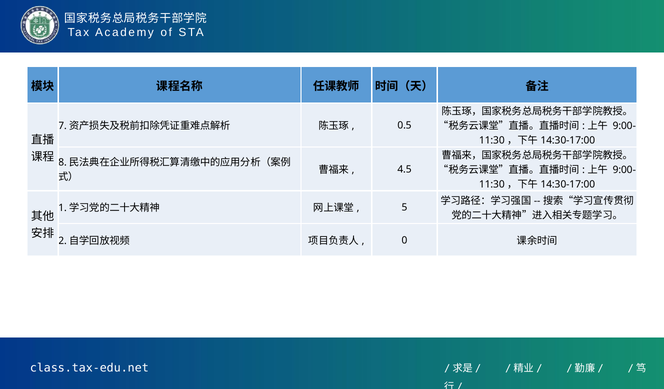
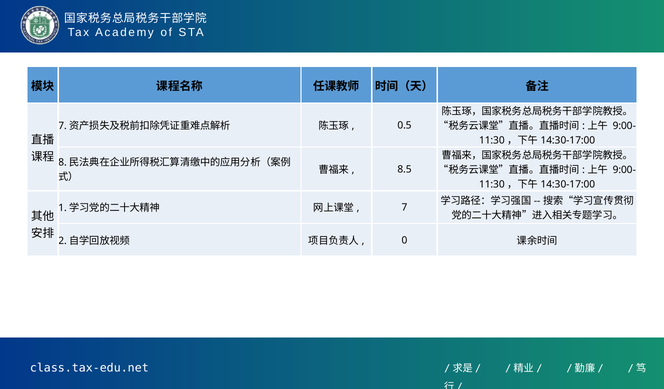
4.5: 4.5 -> 8.5 (404, 169)
5: 5 -> 7 (404, 208)
